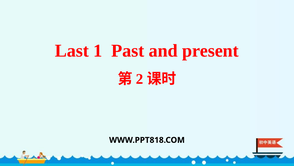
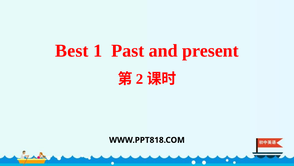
Last: Last -> Best (72, 51)
